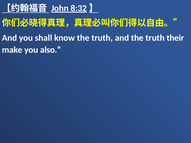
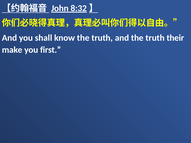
also: also -> first (51, 50)
